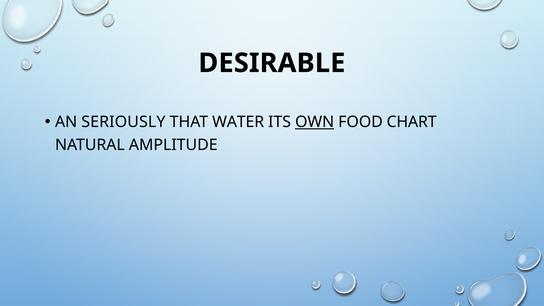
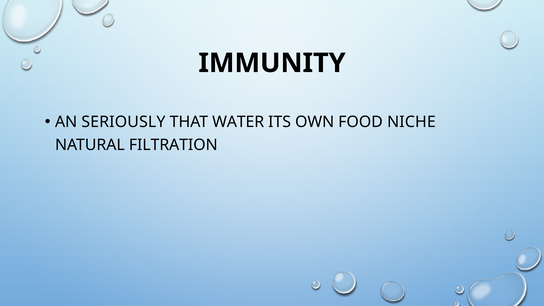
DESIRABLE: DESIRABLE -> IMMUNITY (272, 63)
OWN underline: present -> none (315, 122)
CHART: CHART -> NICHE (411, 122)
AMPLITUDE: AMPLITUDE -> FILTRATION (173, 145)
